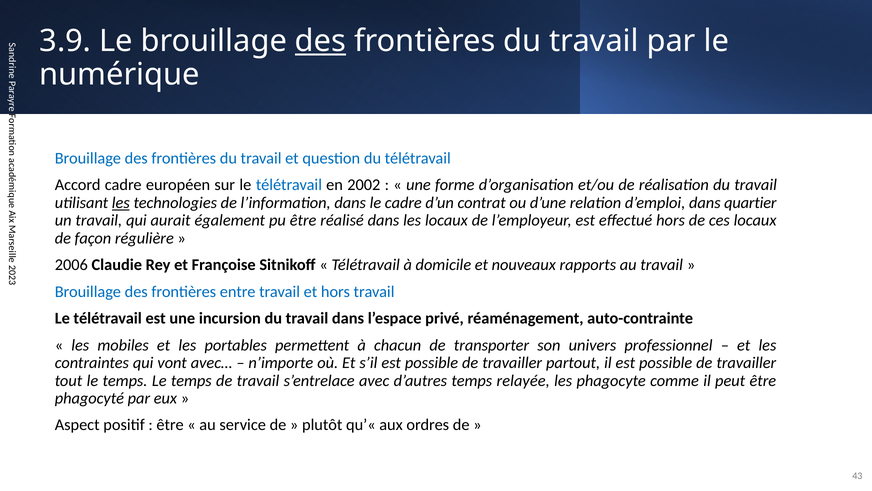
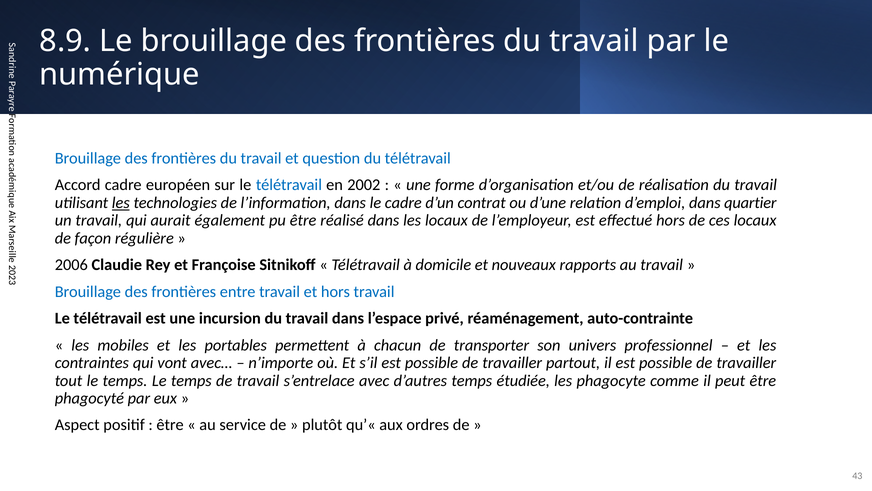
3.9: 3.9 -> 8.9 (65, 41)
des underline: present -> none (321, 41)
relayée: relayée -> étudiée (523, 380)
